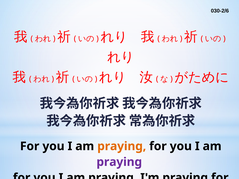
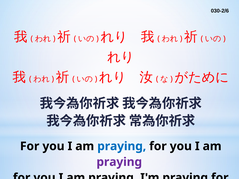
praying colour: orange -> blue (122, 146)
